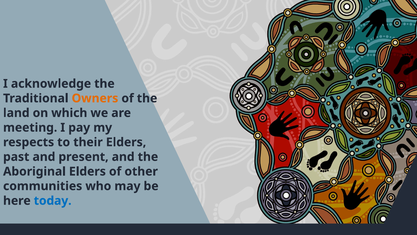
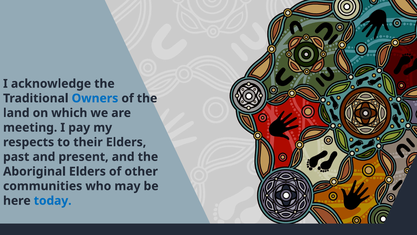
Owners colour: orange -> blue (95, 98)
